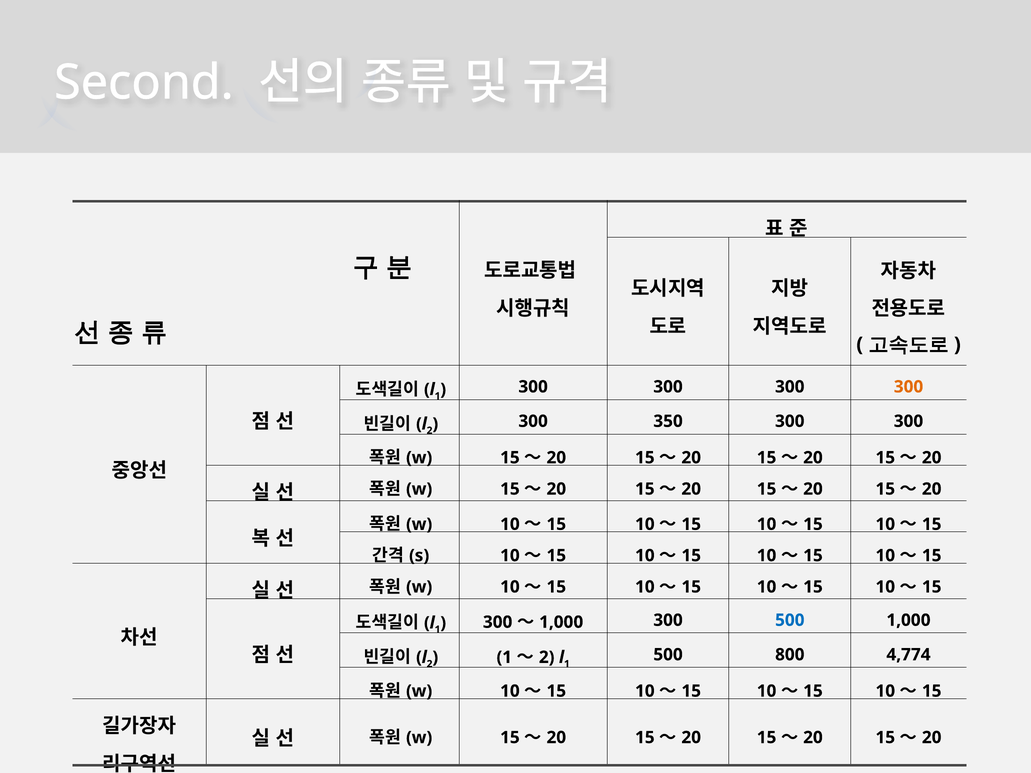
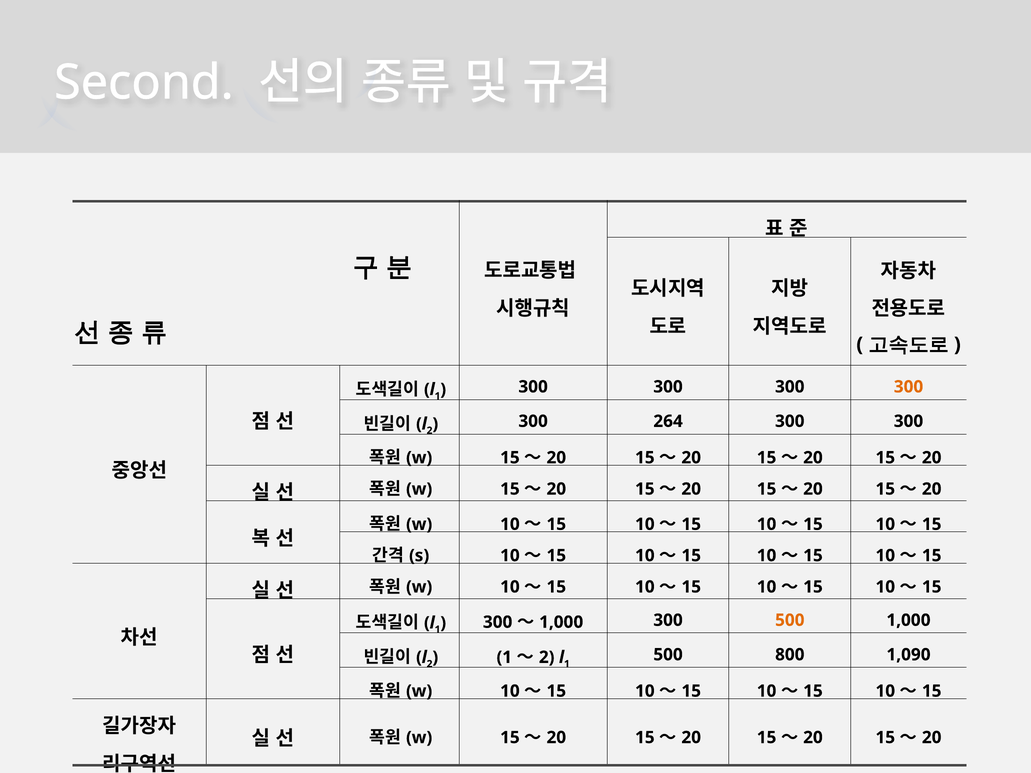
350: 350 -> 264 (668, 421)
500 colour: blue -> orange (790, 620)
4,774: 4,774 -> 1,090 (908, 655)
